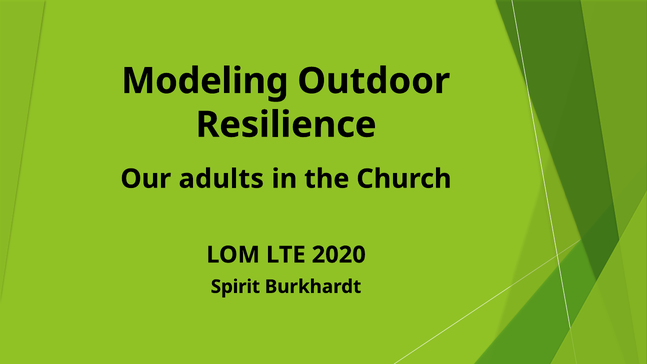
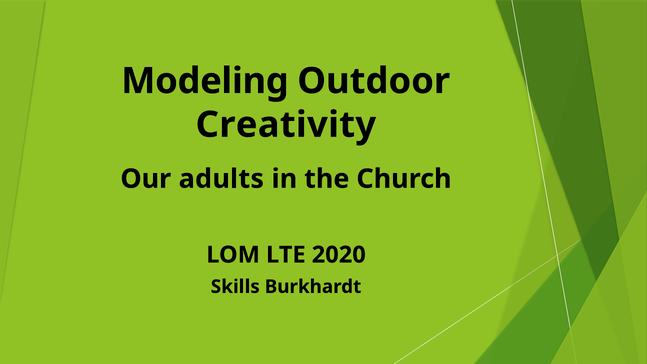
Resilience: Resilience -> Creativity (286, 125)
Spirit: Spirit -> Skills (235, 287)
